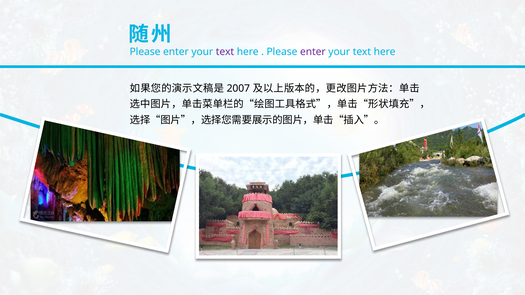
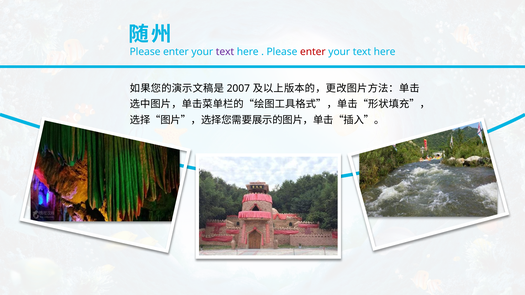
enter colour: purple -> red (313, 52)
